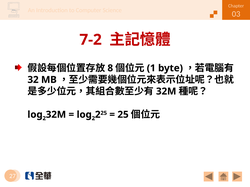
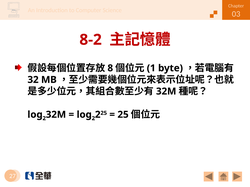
7-2: 7-2 -> 8-2 (91, 40)
